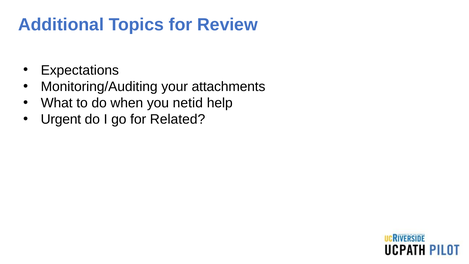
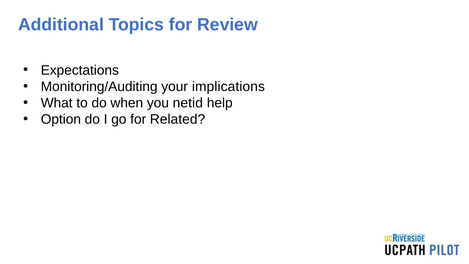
attachments: attachments -> implications (228, 87)
Urgent: Urgent -> Option (61, 119)
